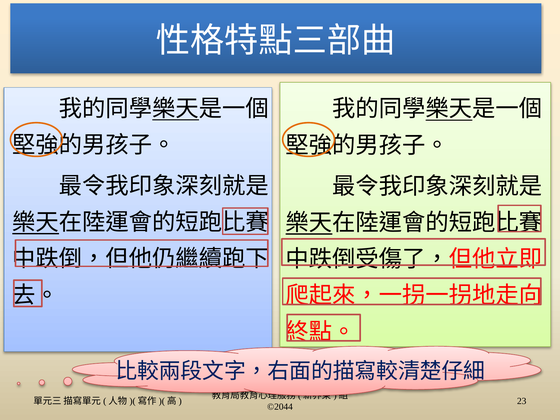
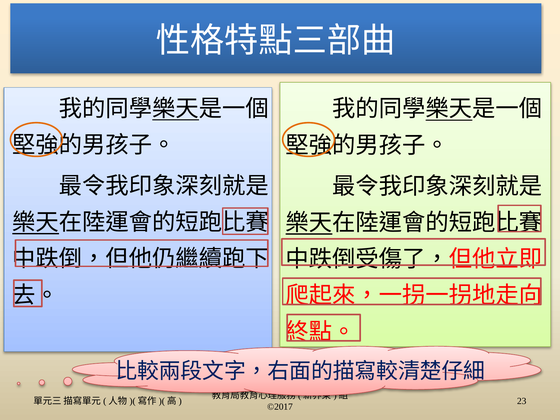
©2044: ©2044 -> ©2017 (280, 407)
